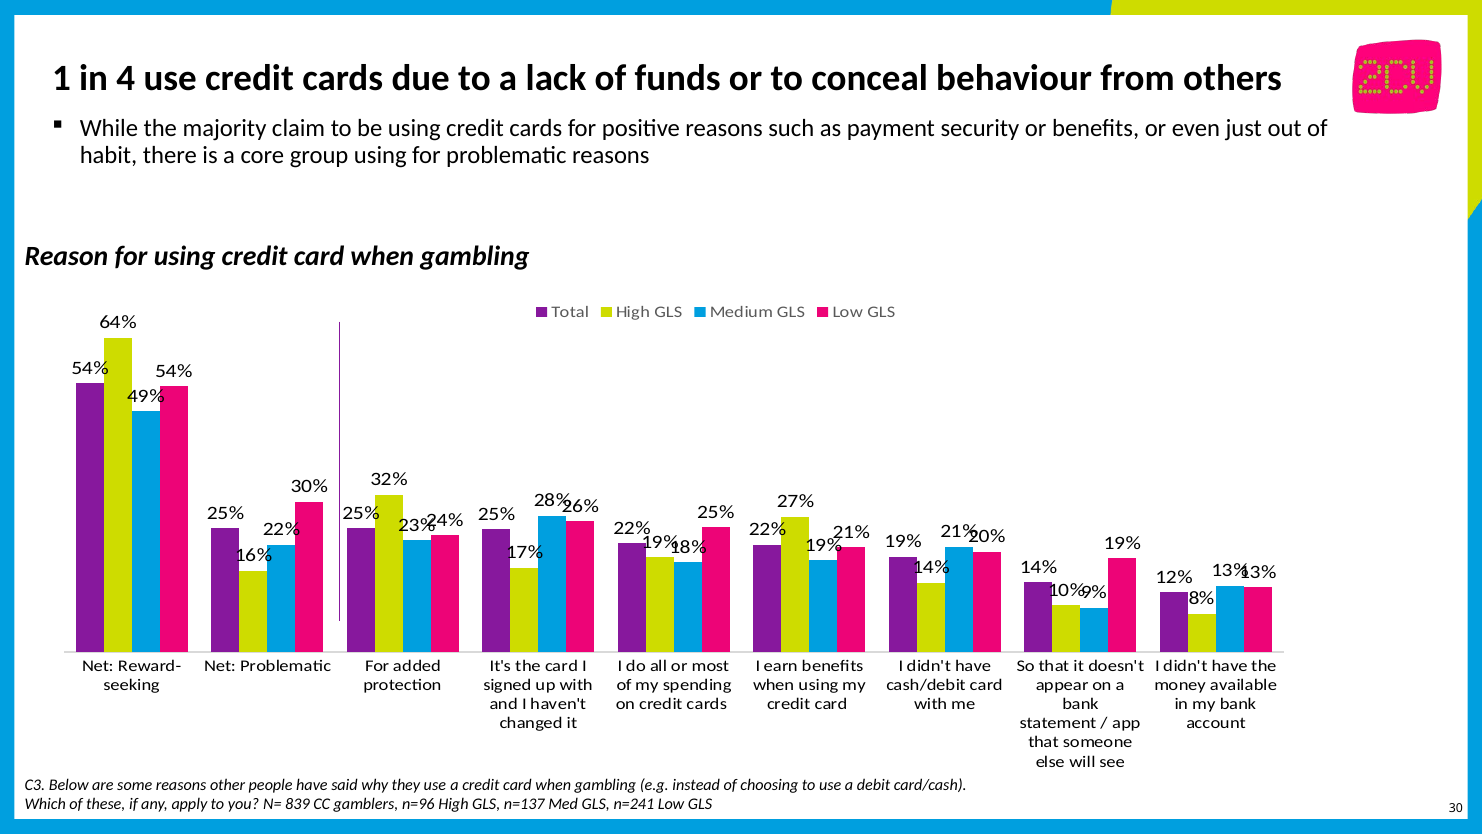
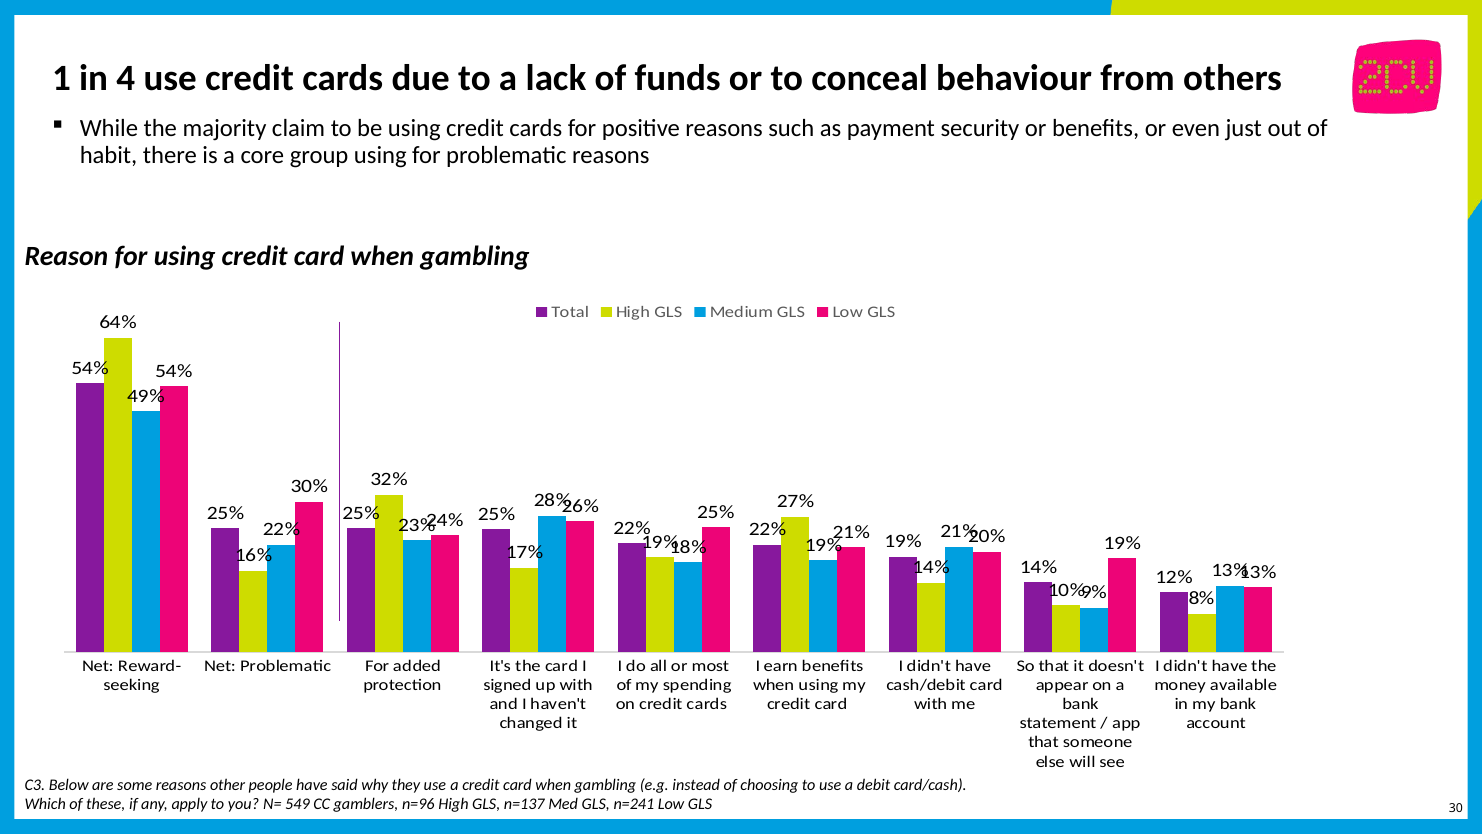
839: 839 -> 549 (297, 804)
